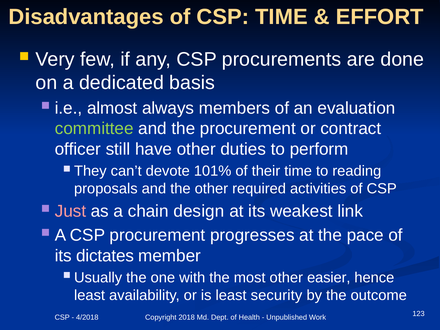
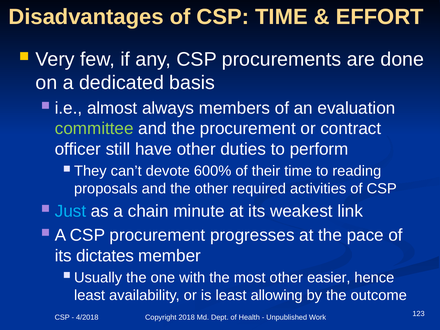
101%: 101% -> 600% (213, 171)
Just colour: pink -> light blue (70, 211)
design: design -> minute (199, 211)
security: security -> allowing (277, 295)
